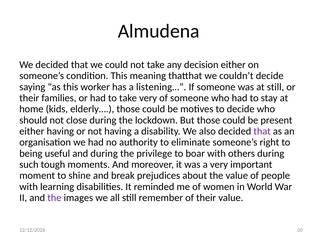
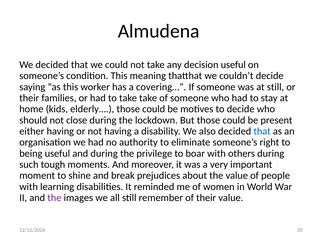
decision either: either -> useful (233, 65)
listening…: listening… -> covering… (161, 87)
take very: very -> take (148, 98)
that colour: purple -> blue (262, 131)
